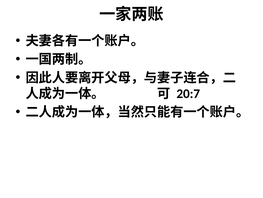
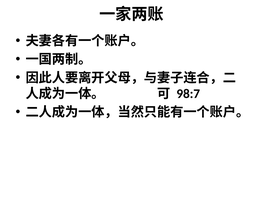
20:7: 20:7 -> 98:7 (188, 93)
